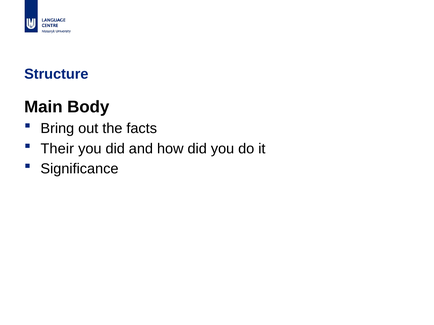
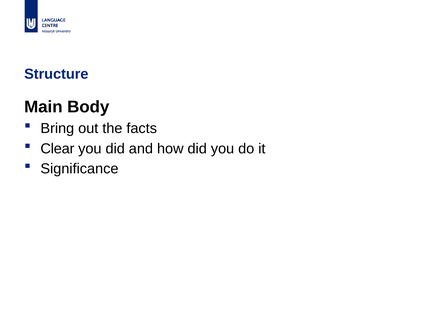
Their: Their -> Clear (57, 149)
